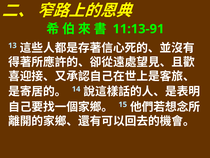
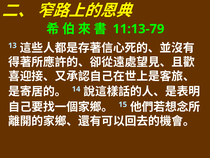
11:13-91: 11:13-91 -> 11:13-79 (138, 29)
